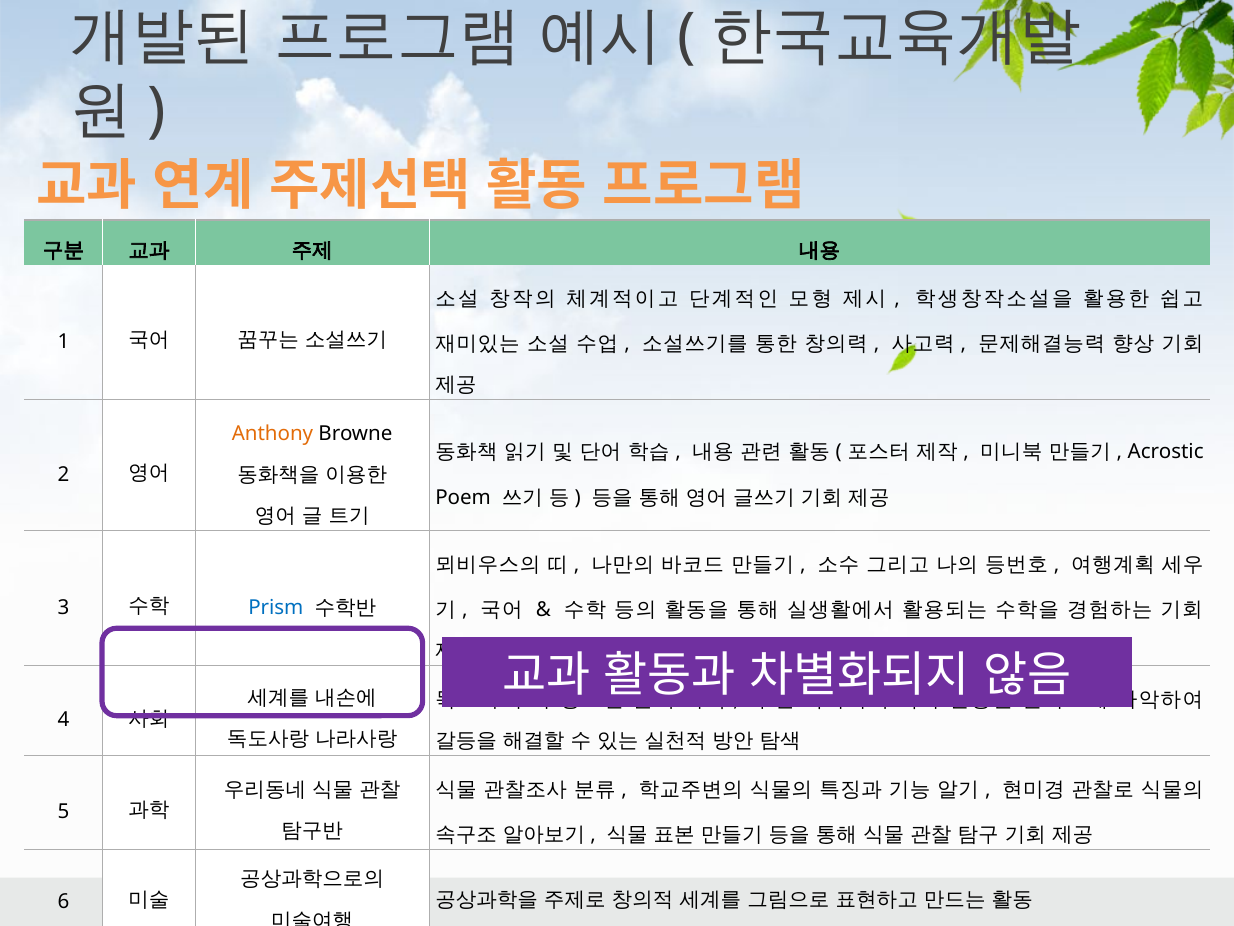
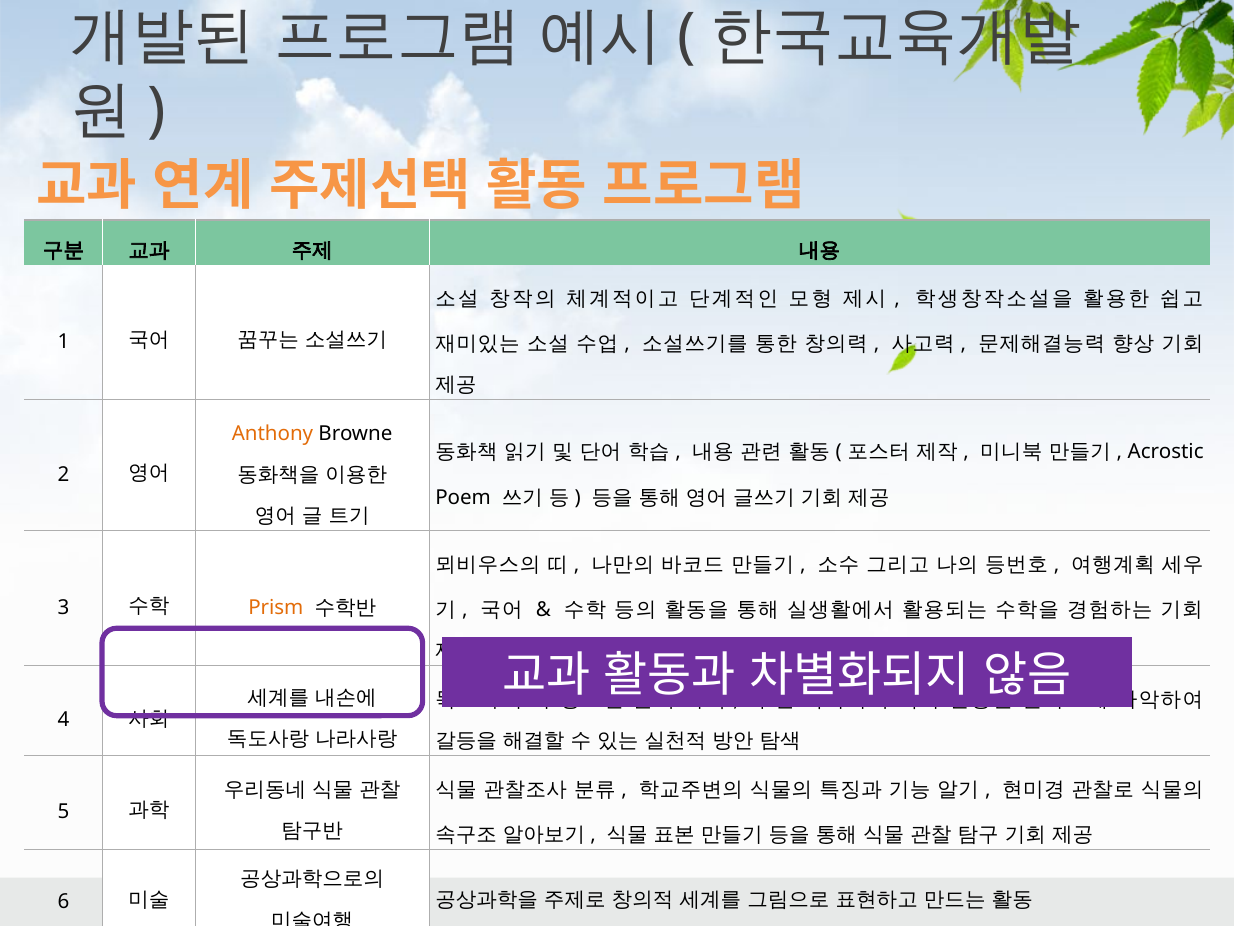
Prism colour: blue -> orange (276, 607)
